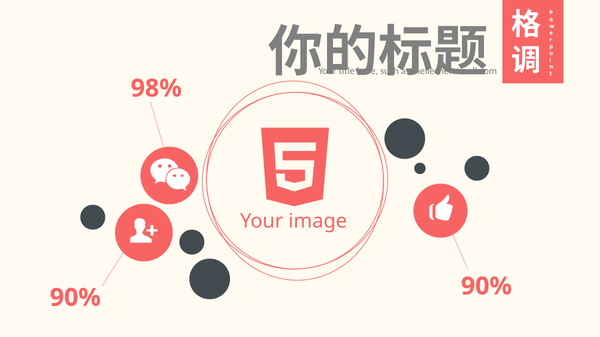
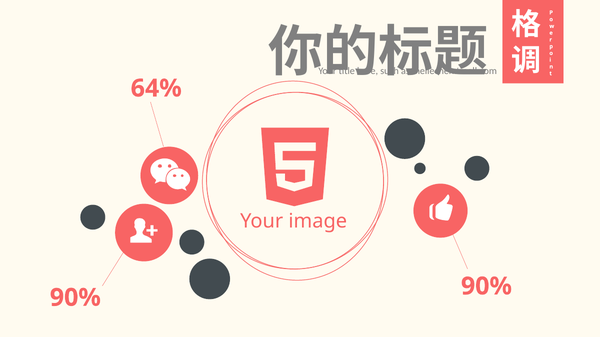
98%: 98% -> 64% (156, 88)
